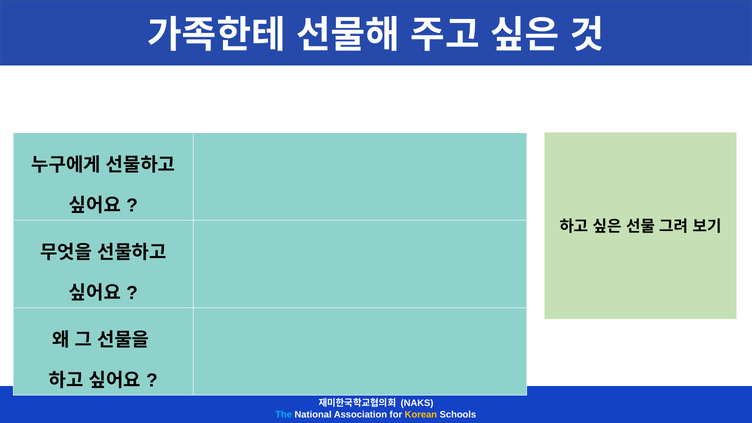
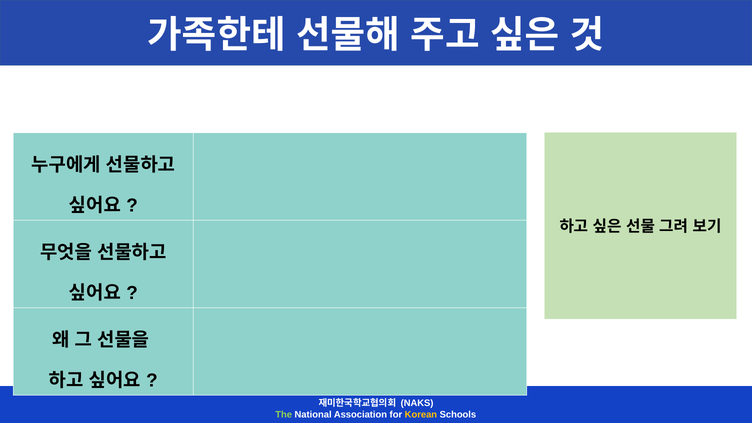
The colour: light blue -> light green (284, 415)
